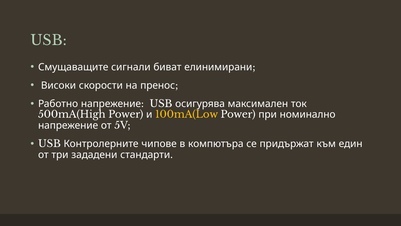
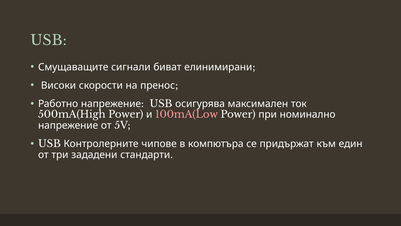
100mA(Low colour: yellow -> pink (187, 114)
